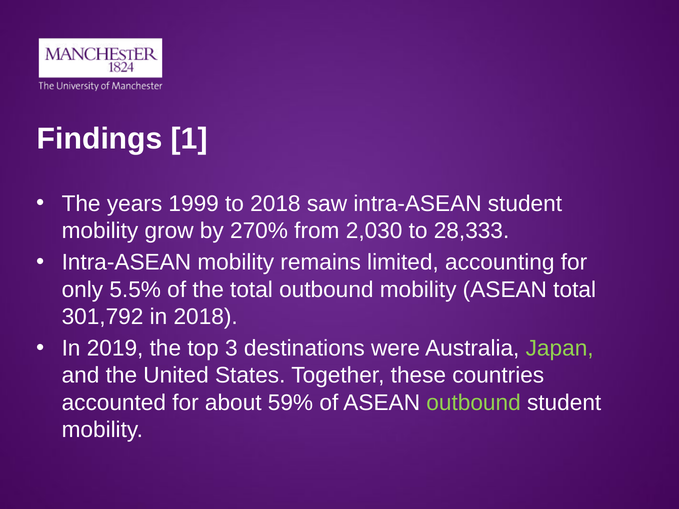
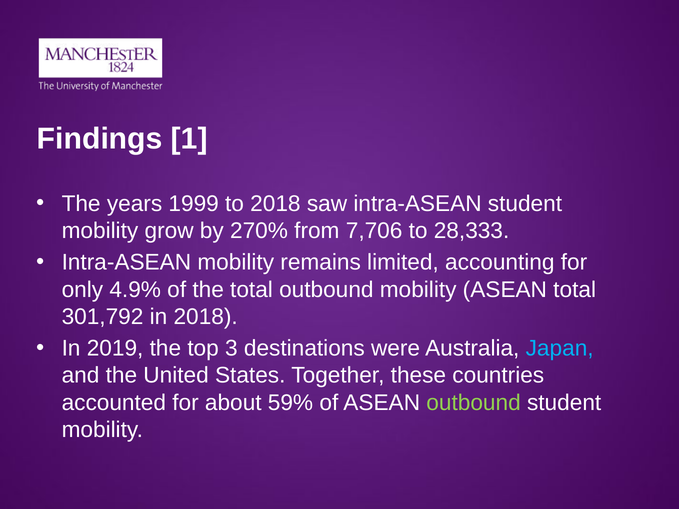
2,030: 2,030 -> 7,706 (374, 231)
5.5%: 5.5% -> 4.9% (135, 290)
Japan colour: light green -> light blue (560, 349)
